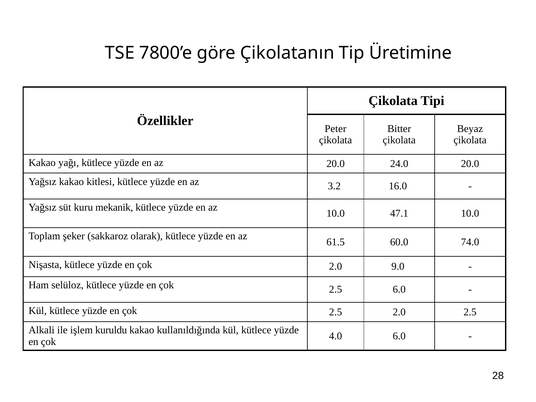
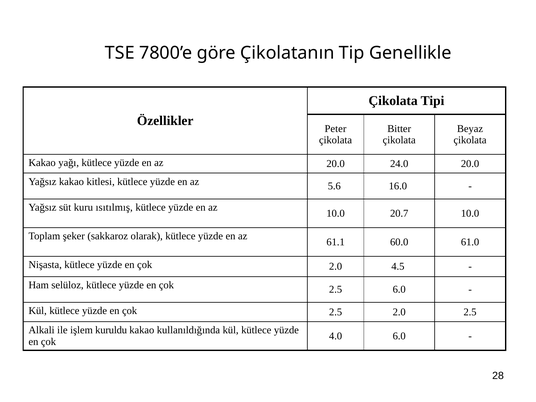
Üretimine: Üretimine -> Genellikle (410, 53)
3.2: 3.2 -> 5.6 (334, 186)
mekanik: mekanik -> ısıtılmış (114, 208)
47.1: 47.1 -> 20.7 (399, 213)
61.5: 61.5 -> 61.1 (336, 242)
74.0: 74.0 -> 61.0 (470, 242)
9.0: 9.0 -> 4.5 (398, 267)
